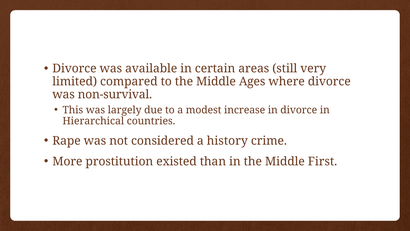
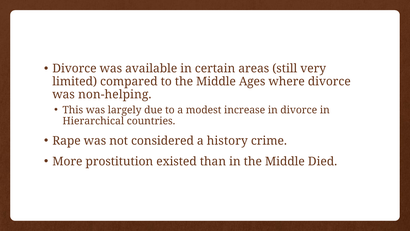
non-survival: non-survival -> non-helping (115, 94)
First: First -> Died (323, 161)
